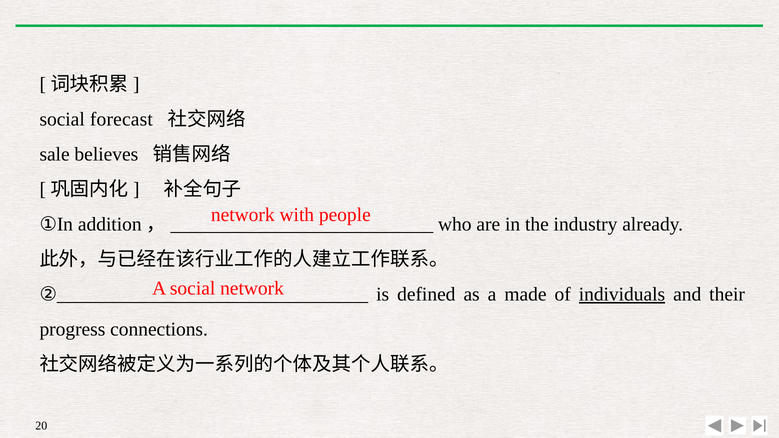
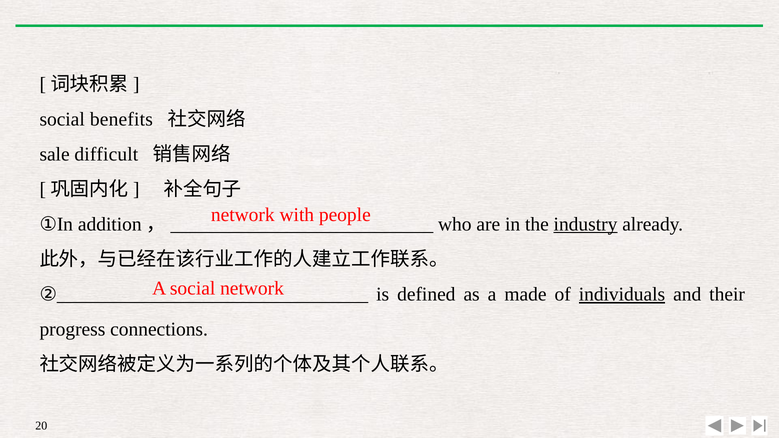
forecast: forecast -> benefits (121, 119)
believes: believes -> difficult (106, 154)
industry underline: none -> present (585, 224)
